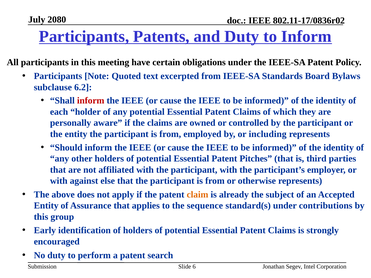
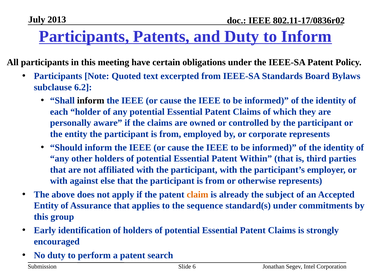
2080: 2080 -> 2013 (57, 20)
inform colour: red -> black (91, 101)
including: including -> corporate (268, 134)
Pitches: Pitches -> Within (256, 159)
contributions: contributions -> commitments (326, 206)
